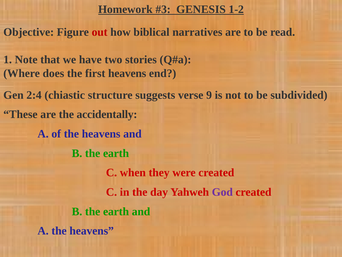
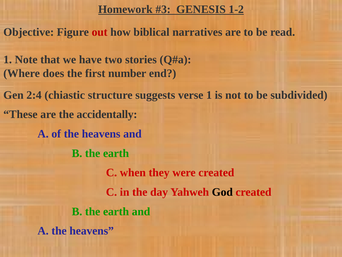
first heavens: heavens -> number (127, 73)
verse 9: 9 -> 1 (209, 95)
God colour: purple -> black (222, 192)
